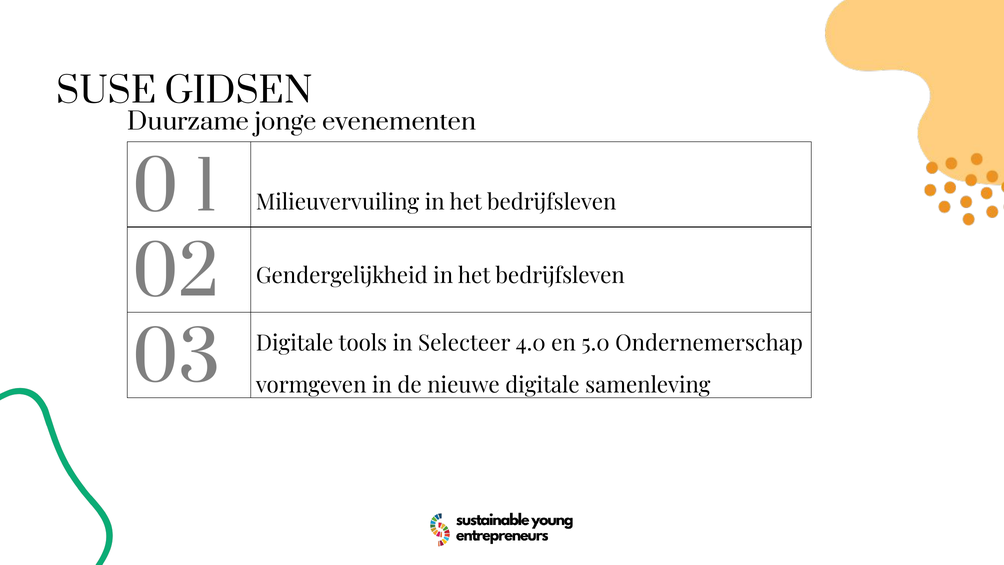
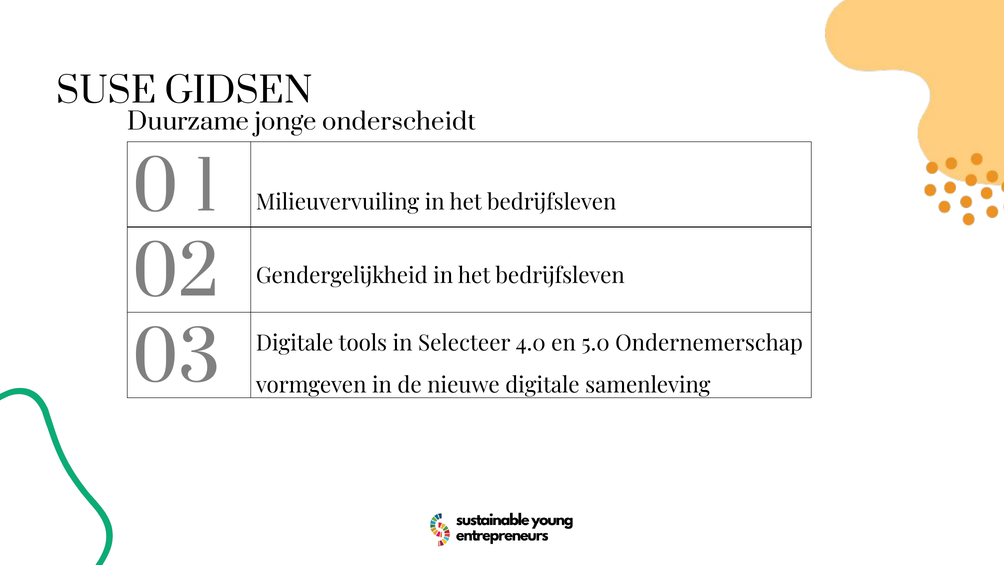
evenementen: evenementen -> onderscheidt (399, 122)
